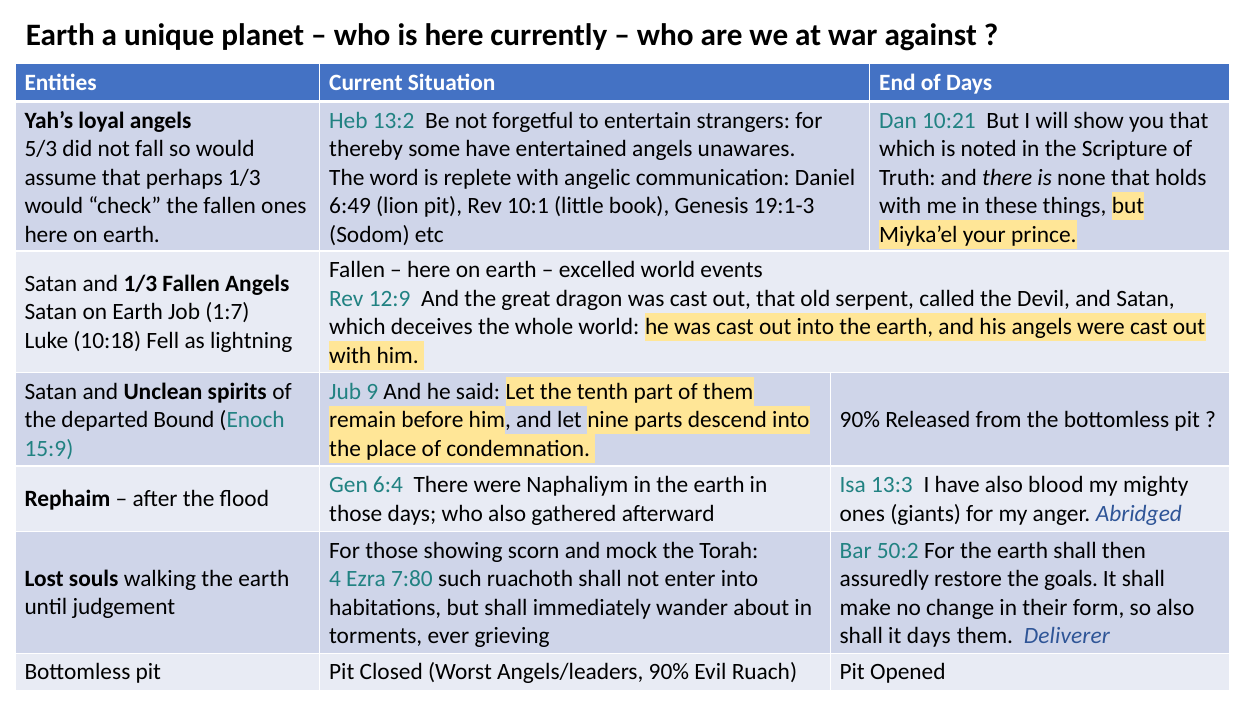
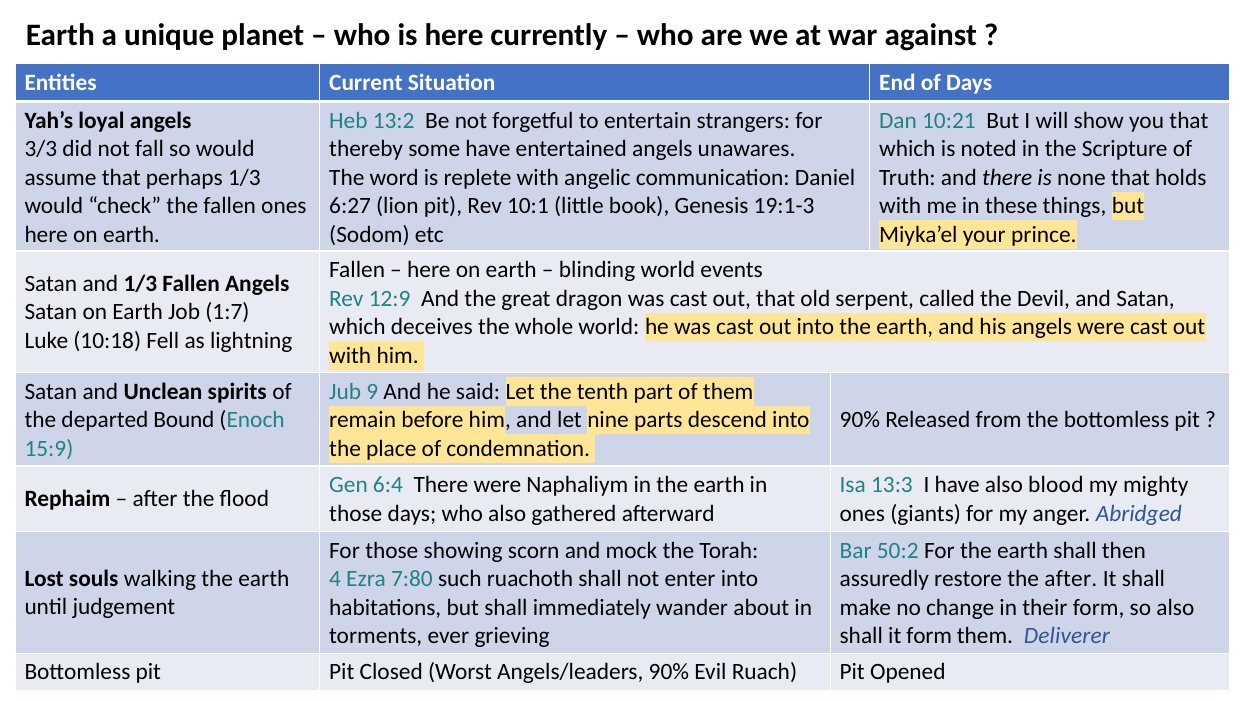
5/3: 5/3 -> 3/3 (41, 149)
6:49: 6:49 -> 6:27 (350, 206)
excelled: excelled -> blinding (597, 270)
the goals: goals -> after (1071, 580)
it days: days -> form (929, 637)
